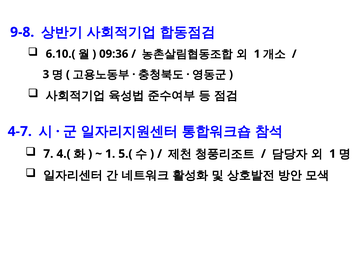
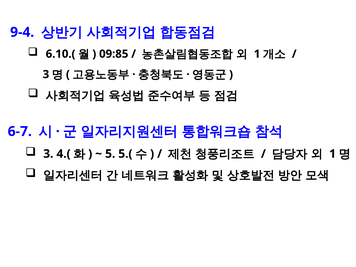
9-8: 9-8 -> 9-4 (22, 32)
09:36: 09:36 -> 09:85 (114, 54)
4-7: 4-7 -> 6-7 (20, 131)
7: 7 -> 3 (48, 154)
1: 1 -> 5 (110, 154)
